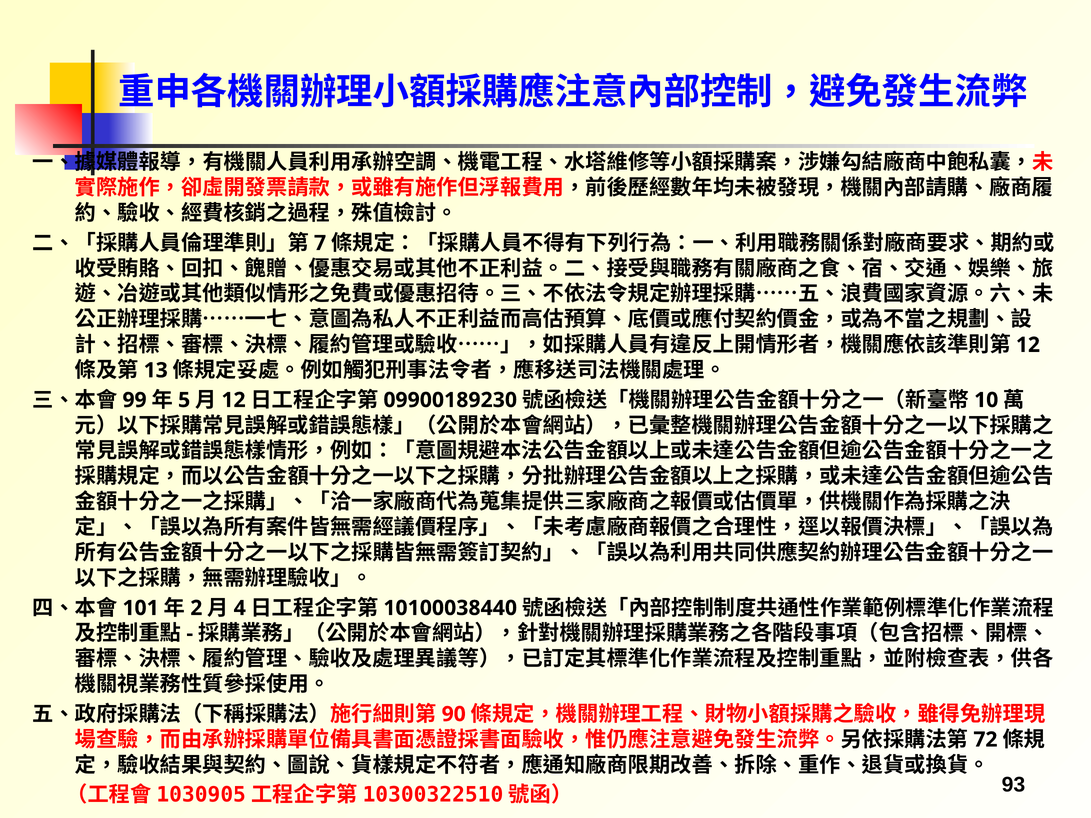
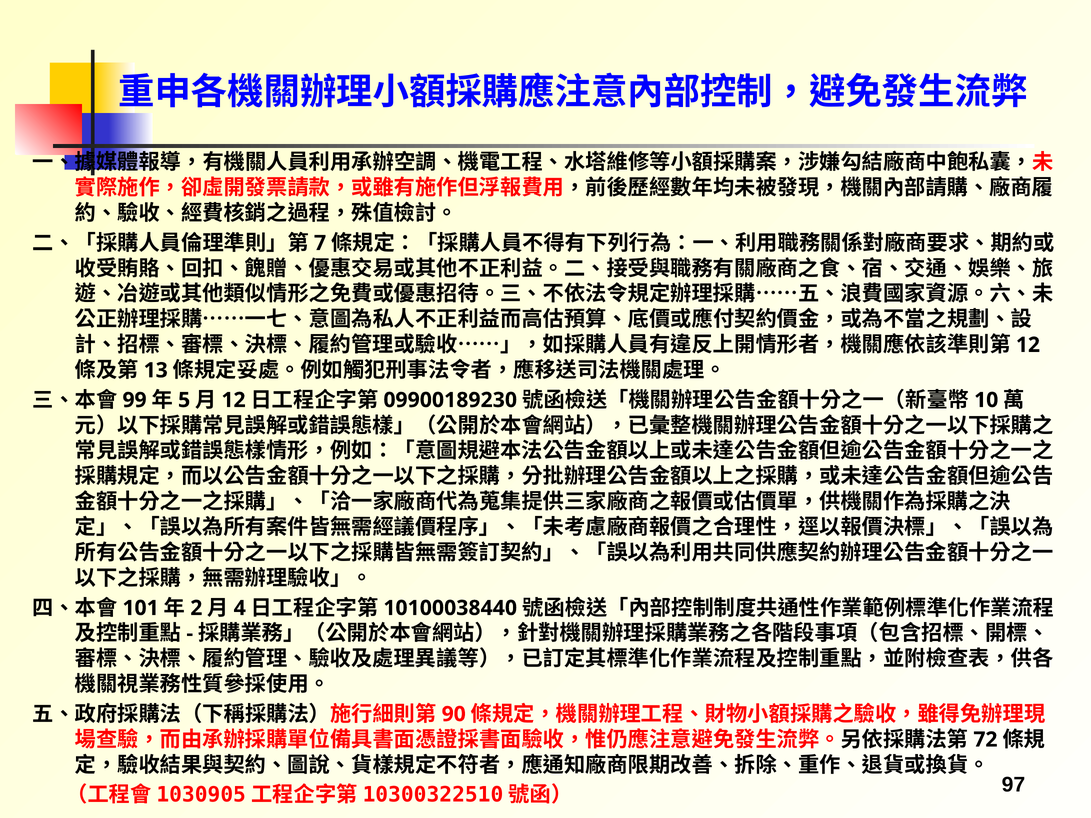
93: 93 -> 97 (1013, 785)
